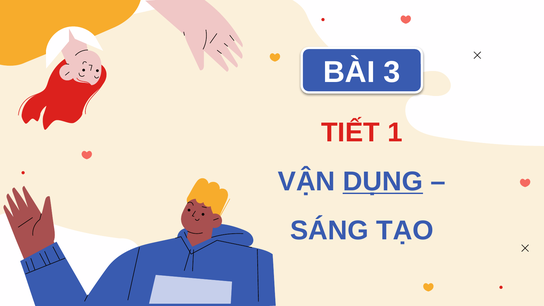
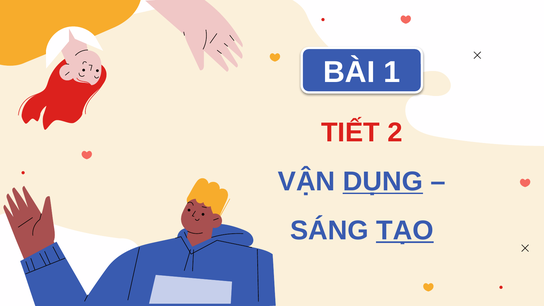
3: 3 -> 1 (392, 72)
1: 1 -> 2 (395, 133)
TẠO underline: none -> present (405, 231)
